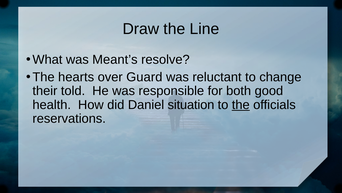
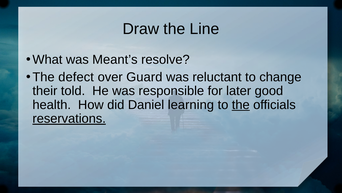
hearts: hearts -> defect (76, 77)
both: both -> later (239, 91)
situation: situation -> learning (191, 104)
reservations underline: none -> present (69, 118)
